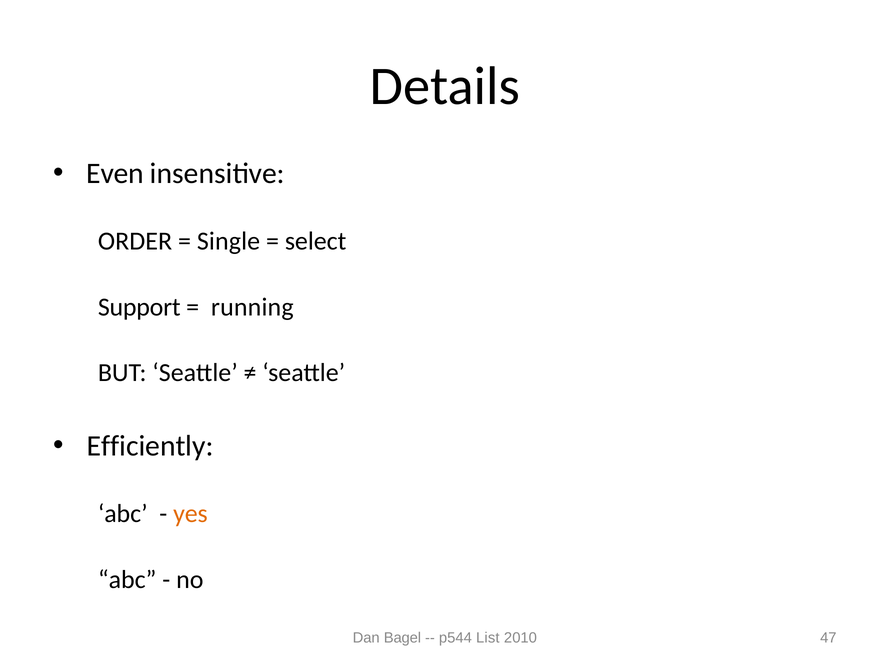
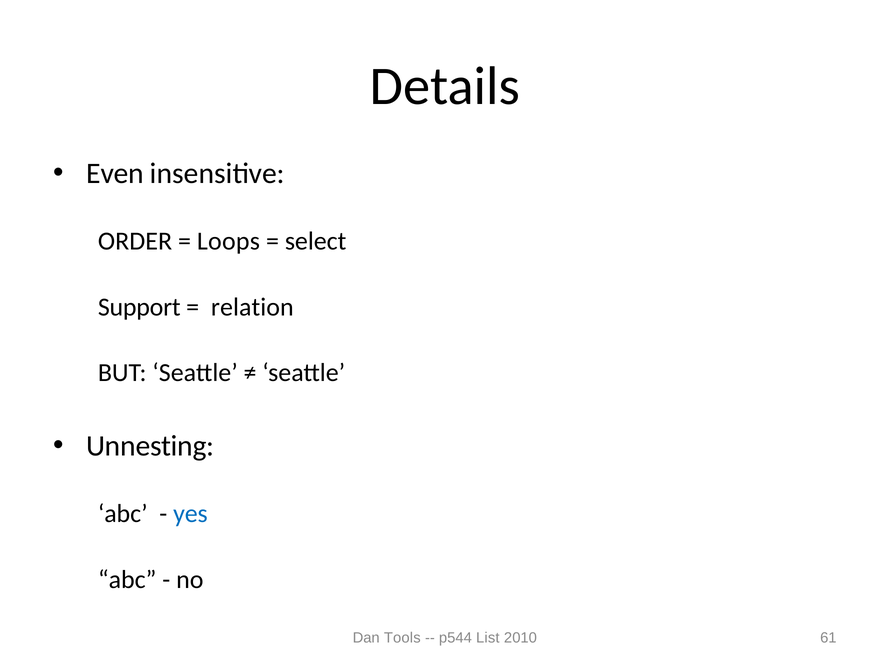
Single: Single -> Loops (228, 241)
running: running -> relation (252, 307)
Efficiently: Efficiently -> Unnesting (150, 446)
yes colour: orange -> blue (190, 513)
Bagel: Bagel -> Tools (402, 637)
47: 47 -> 61 (828, 637)
